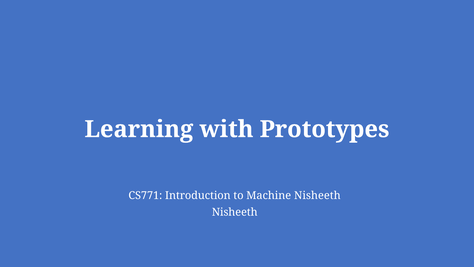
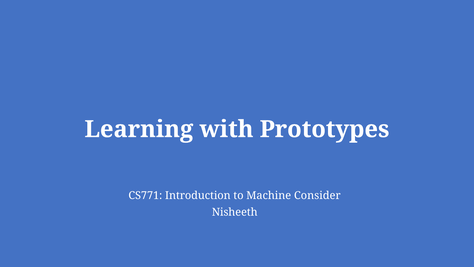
Machine Nisheeth: Nisheeth -> Consider (317, 195)
